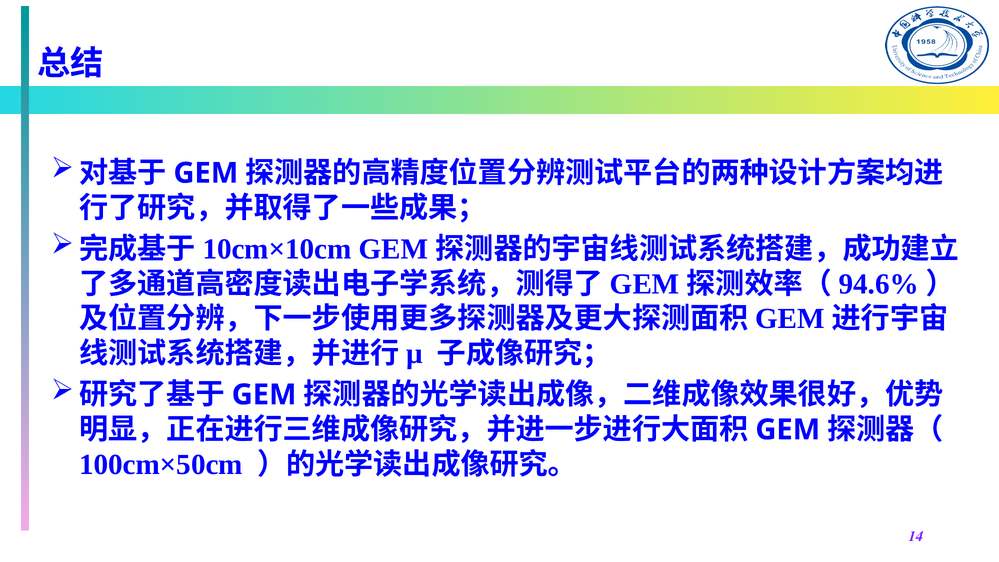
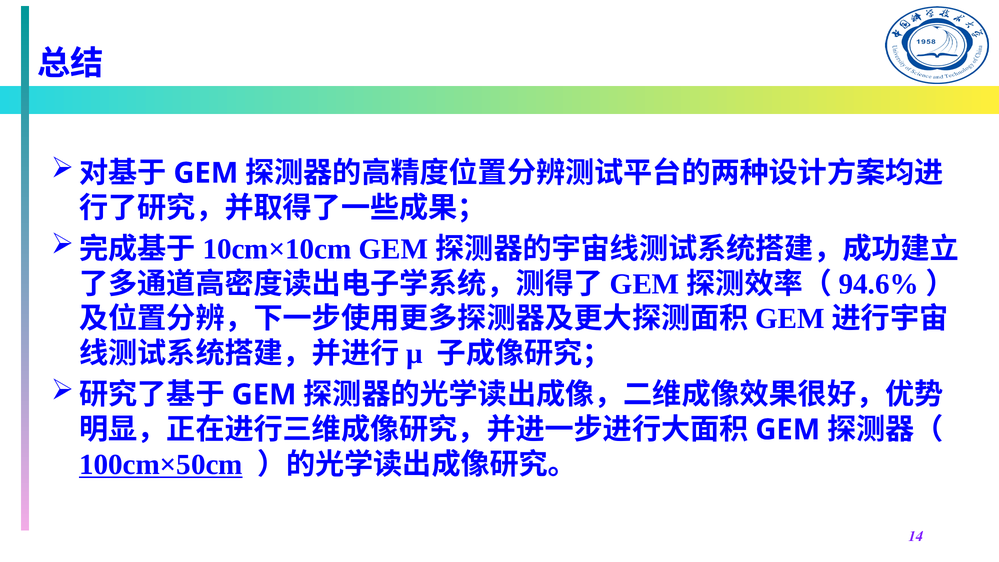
100cm×50cm underline: none -> present (161, 465)
